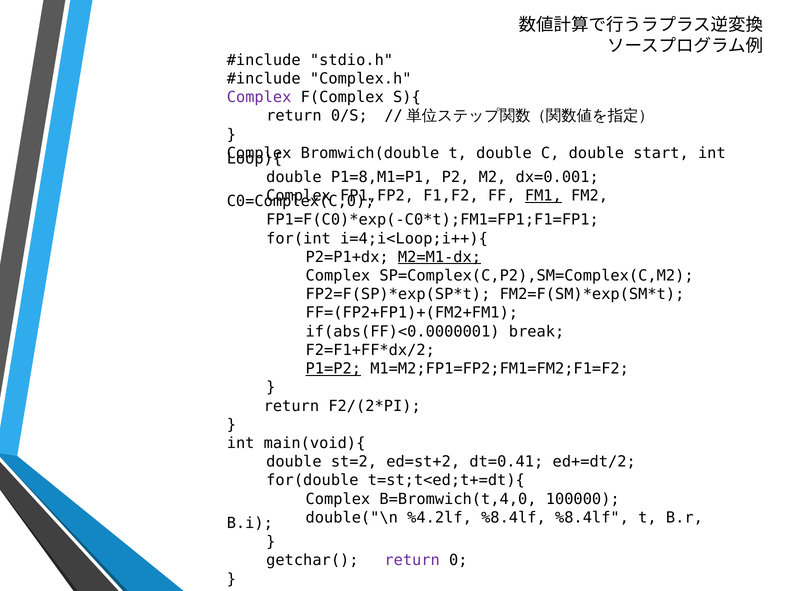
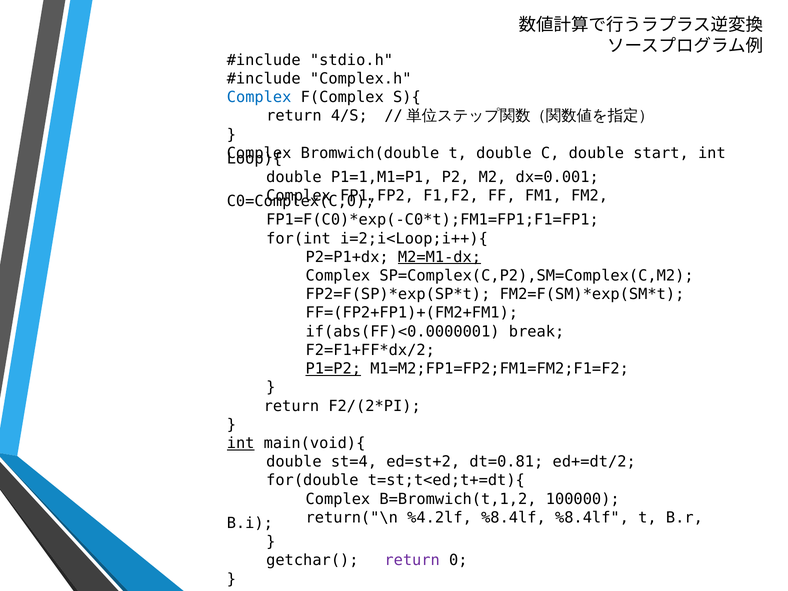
Complex colour: purple -> blue (259, 97)
0/S: 0/S -> 4/S (349, 116)
P1=8,M1=P1: P1=8,M1=P1 -> P1=1,M1=P1 (382, 177)
FM1 underline: present -> none (543, 196)
i=4;i<Loop;i++){: i=4;i<Loop;i++){ -> i=2;i<Loop;i++){ (414, 238)
int underline: none -> present (241, 443)
st=2: st=2 -> st=4 (354, 462)
dt=0.41: dt=0.41 -> dt=0.81 (506, 462)
B=Bromwich(t,4,0: B=Bromwich(t,4,0 -> B=Bromwich(t,1,2 (458, 499)
double("\n: double("\n -> return("\n (352, 518)
